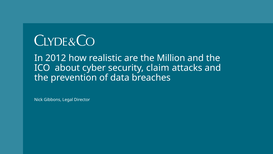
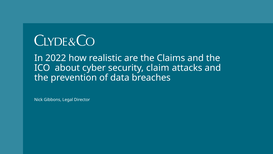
2012: 2012 -> 2022 (56, 58)
Million: Million -> Claims (171, 58)
